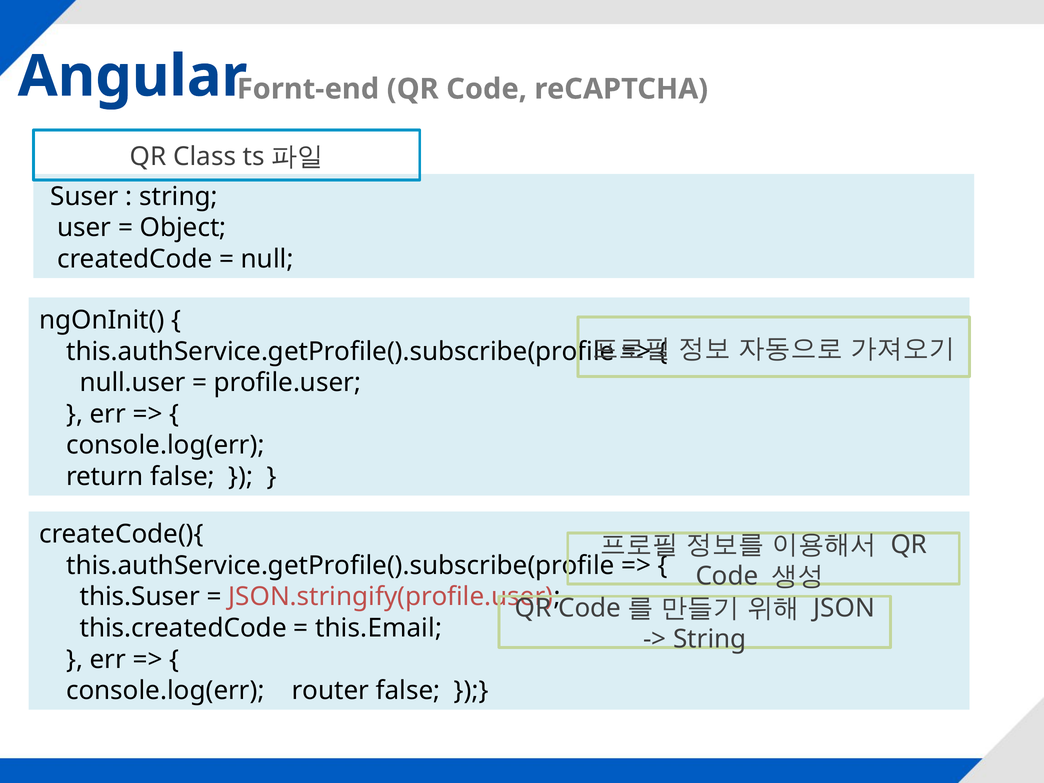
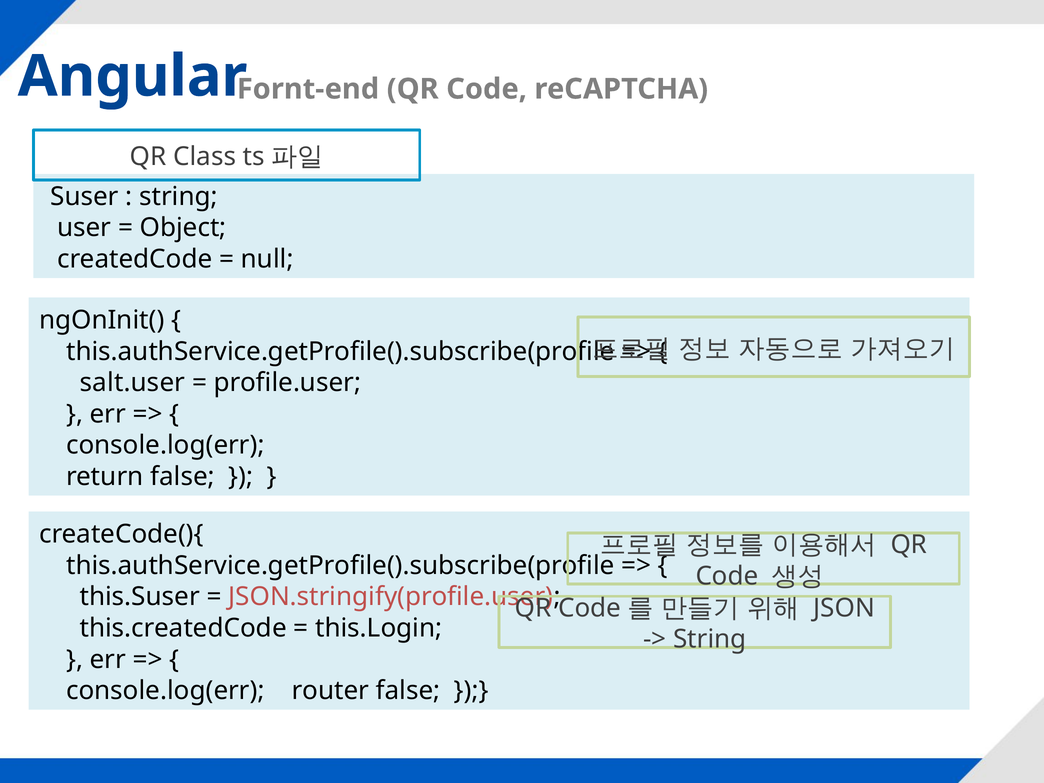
null.user: null.user -> salt.user (132, 383)
this.Email: this.Email -> this.Login (379, 628)
